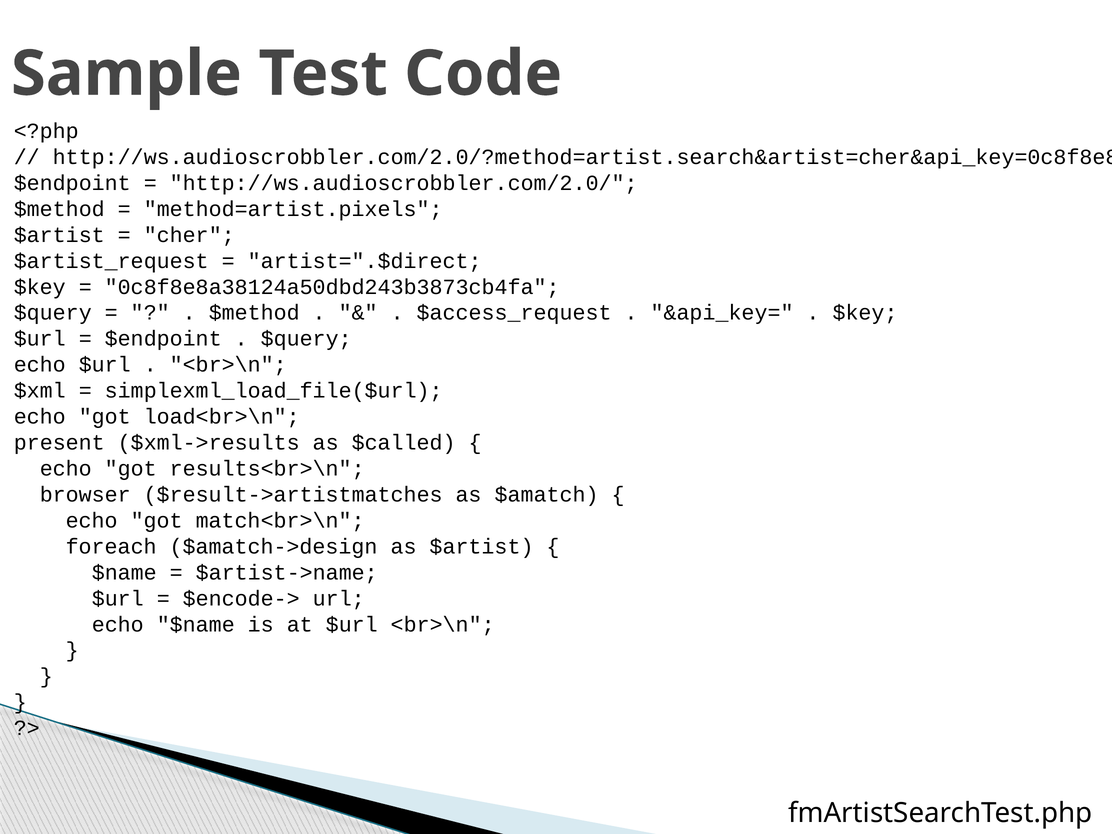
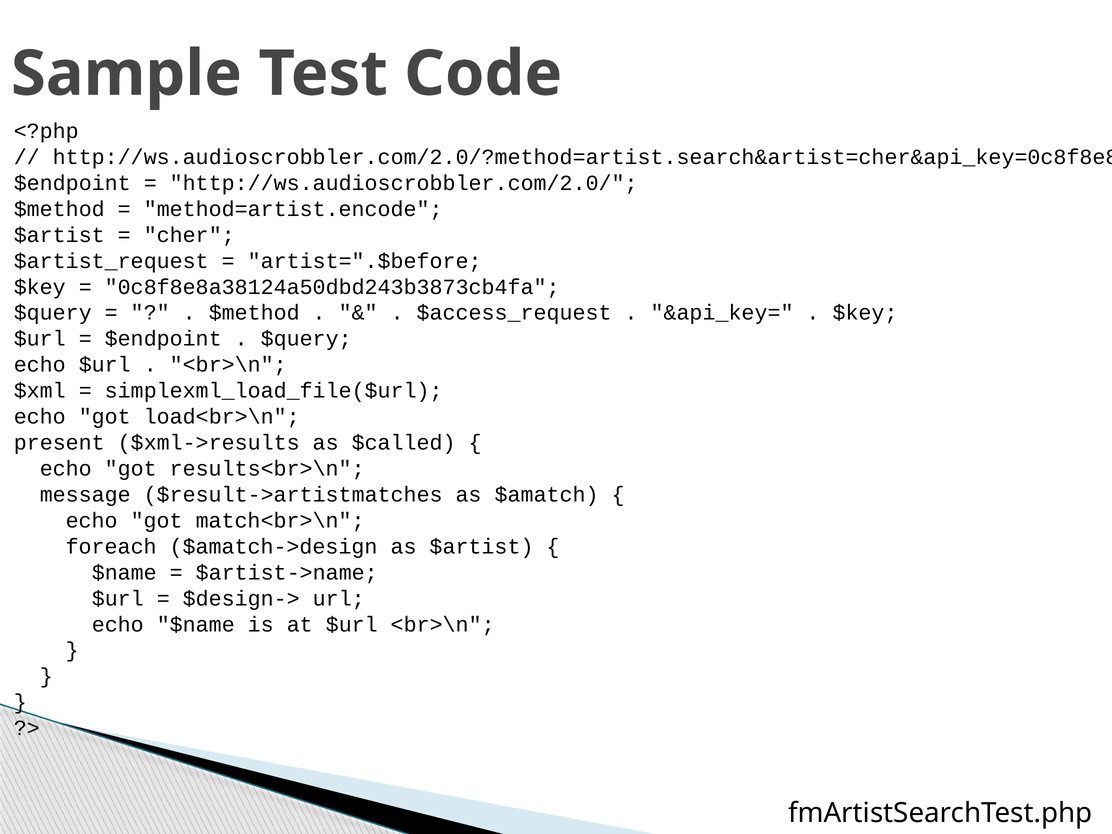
method=artist.pixels: method=artist.pixels -> method=artist.encode (293, 209)
artist=".$direct: artist=".$direct -> artist=".$before (365, 261)
browser: browser -> message (85, 495)
$encode->: $encode-> -> $design-> (241, 598)
